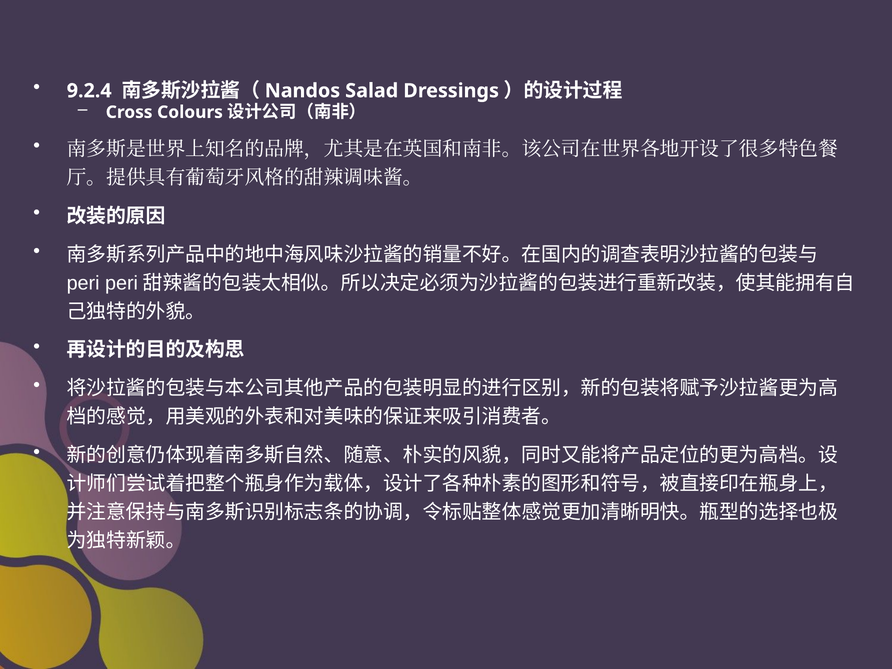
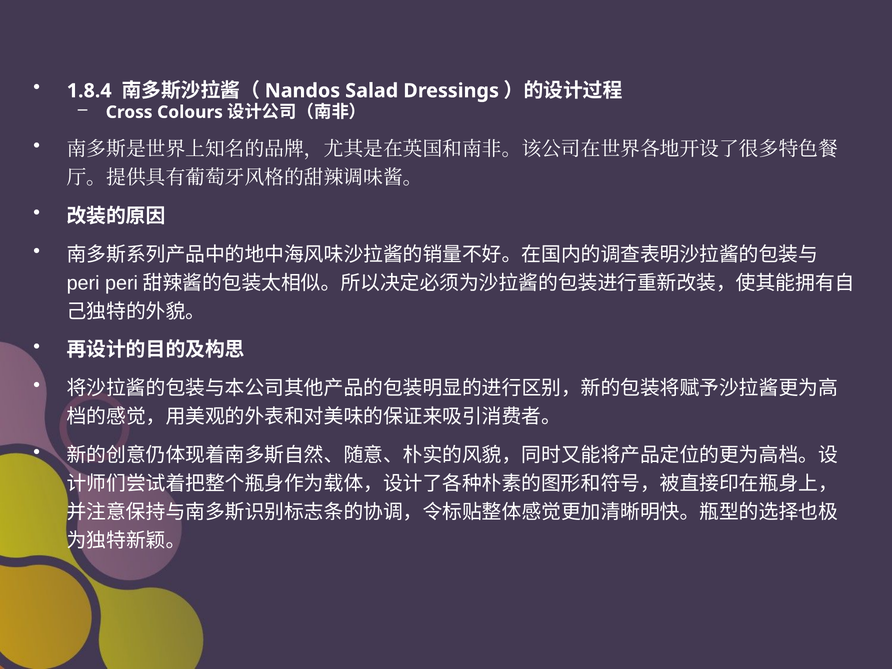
9.2.4: 9.2.4 -> 1.8.4 (89, 91)
